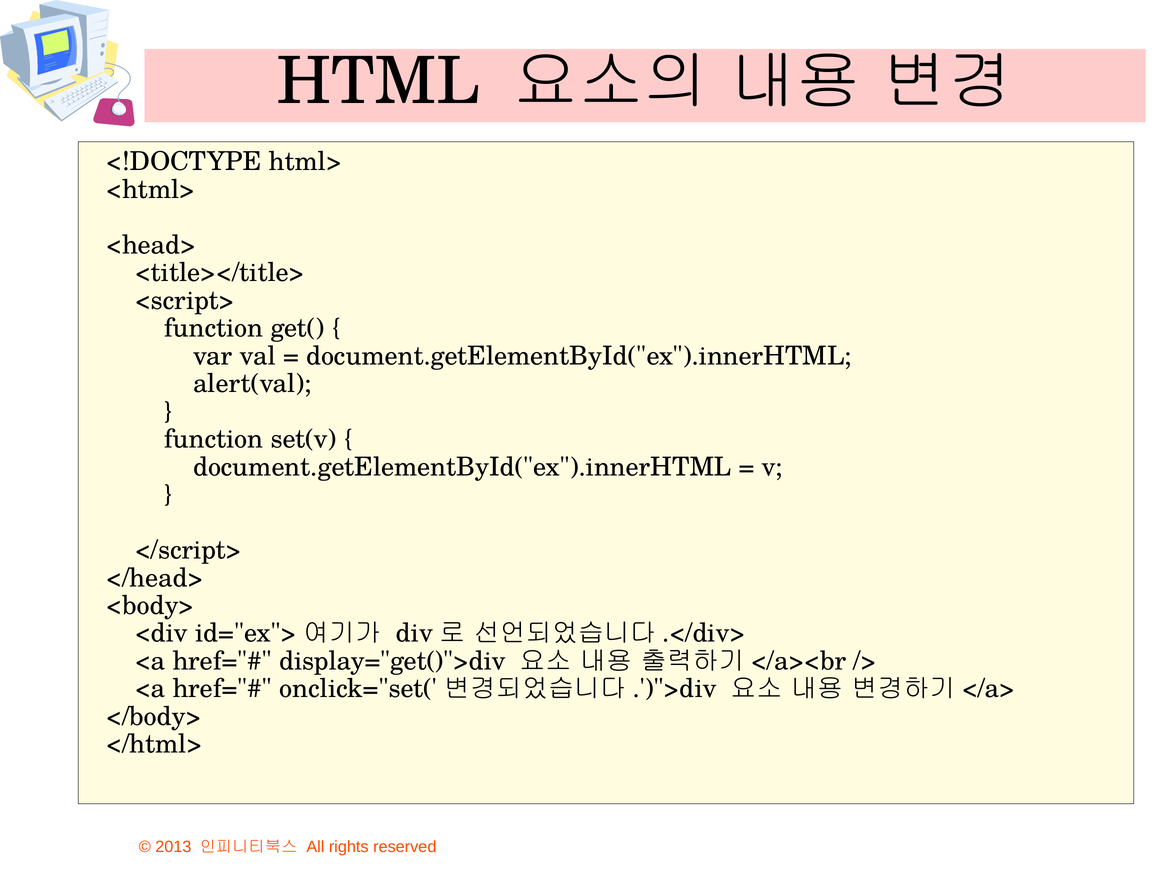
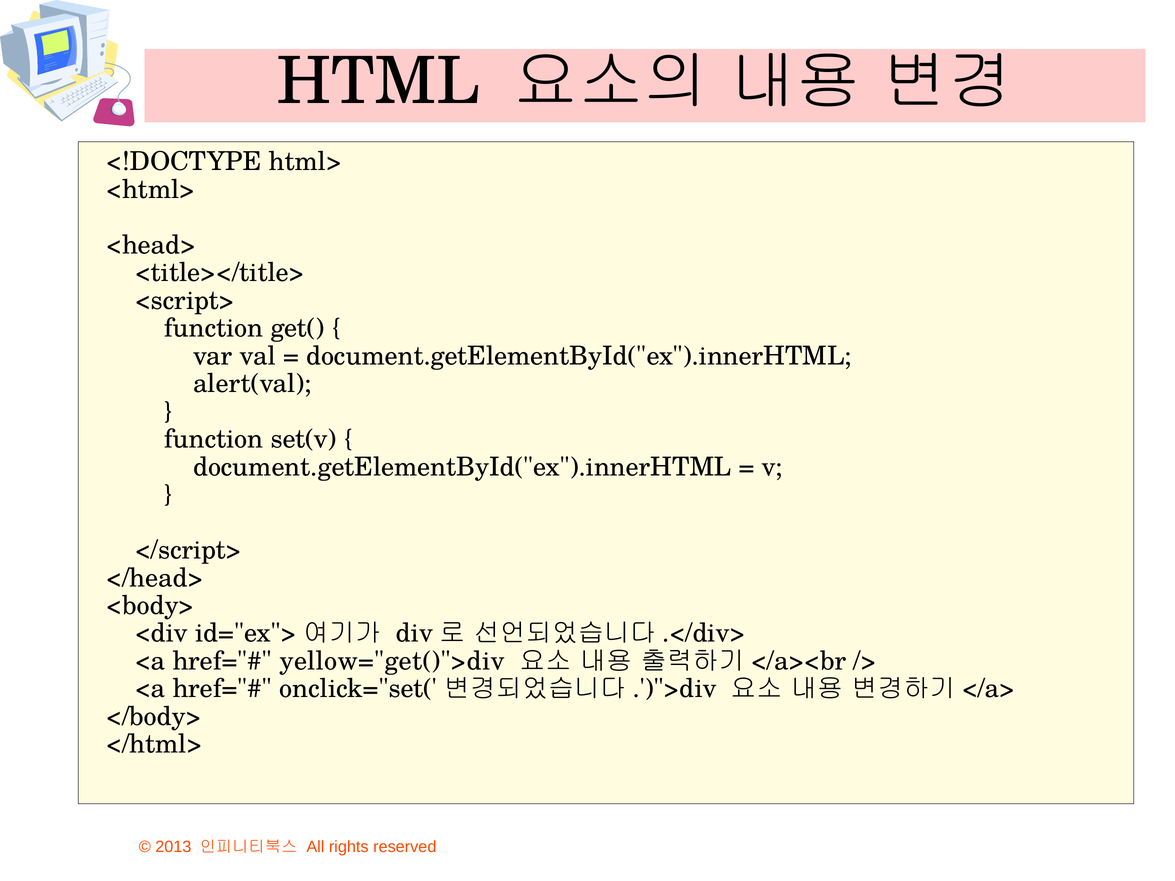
display="get()">div: display="get()">div -> yellow="get()">div (392, 661)
